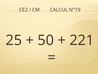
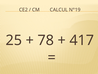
50: 50 -> 78 (46, 40)
221: 221 -> 417 (82, 40)
